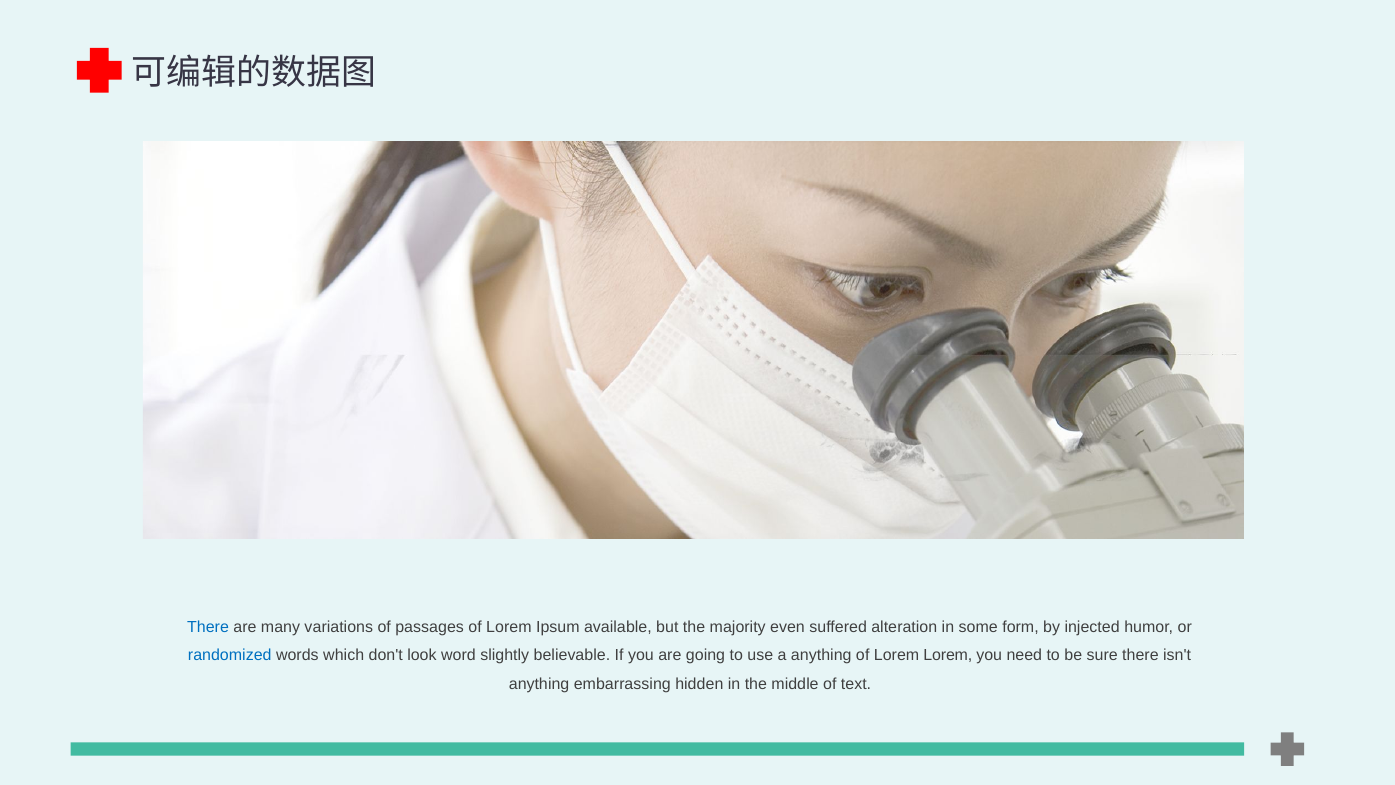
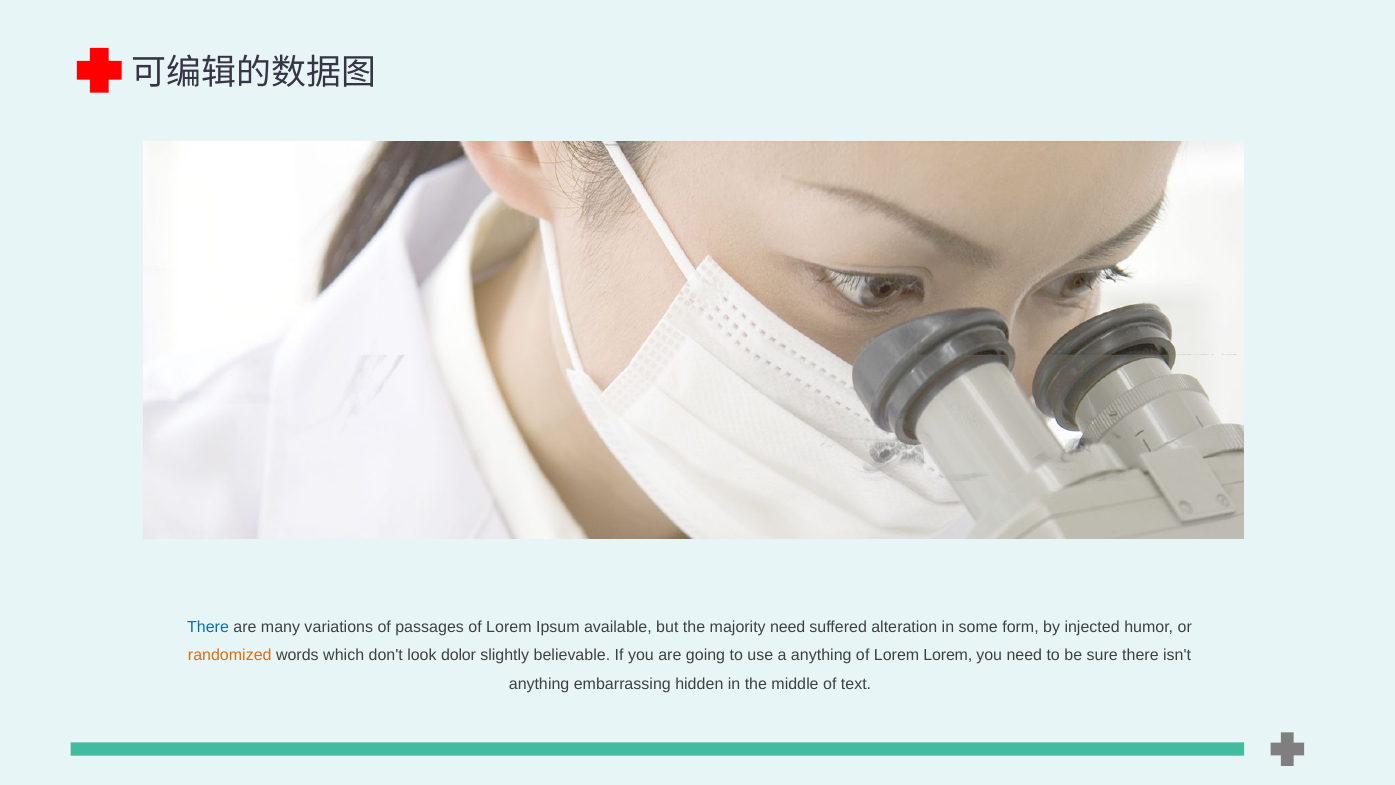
majority even: even -> need (788, 627)
randomized colour: blue -> orange (230, 655)
word: word -> dolor (459, 655)
